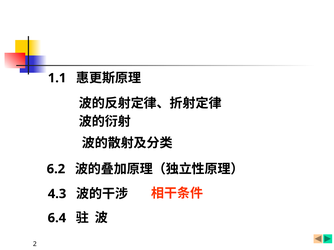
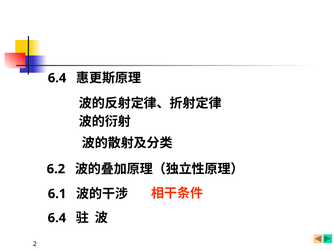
1.1: 1.1 -> 6.4 (57, 78)
4.3: 4.3 -> 6.1 (57, 194)
